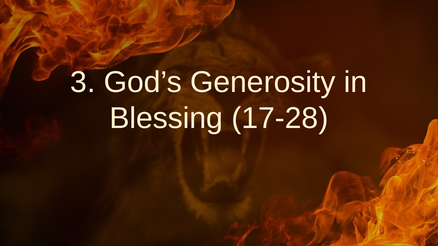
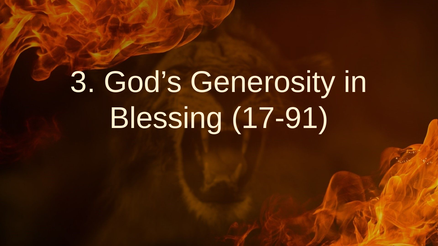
17-28: 17-28 -> 17-91 (280, 119)
